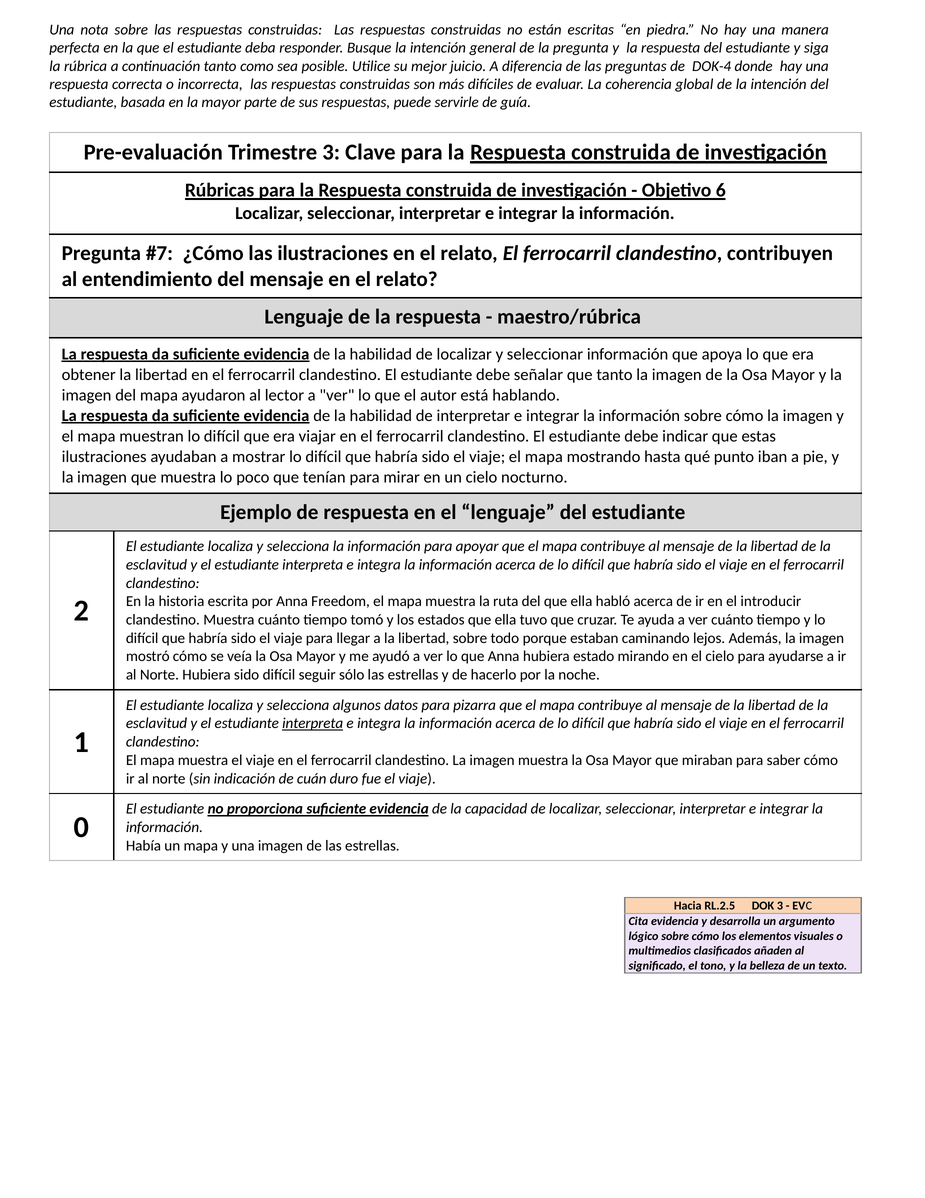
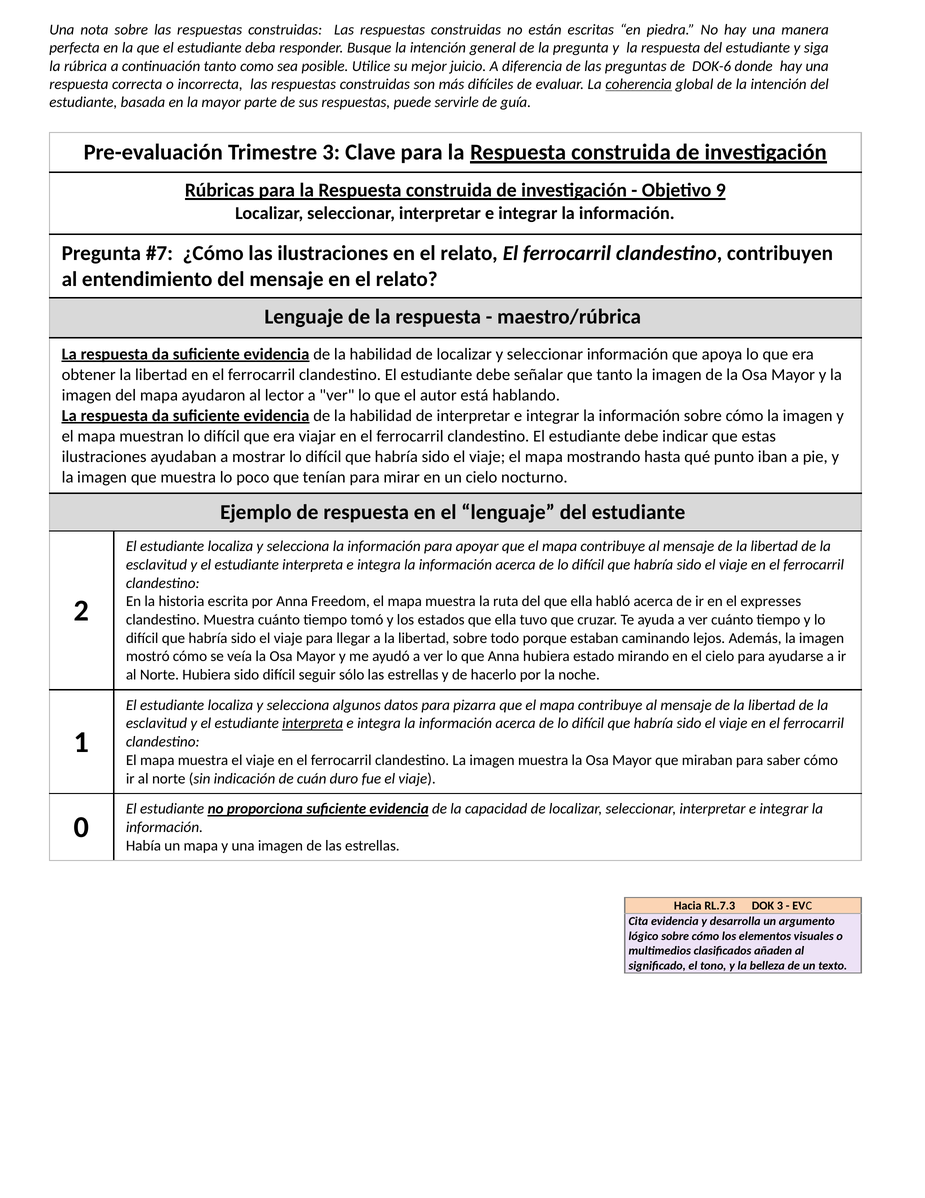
DOK-4: DOK-4 -> DOK-6 (712, 66)
coherencia underline: none -> present (639, 84)
6: 6 -> 9 (721, 190)
introducir: introducir -> expresses (771, 601)
RL.2.5: RL.2.5 -> RL.7.3 (720, 905)
